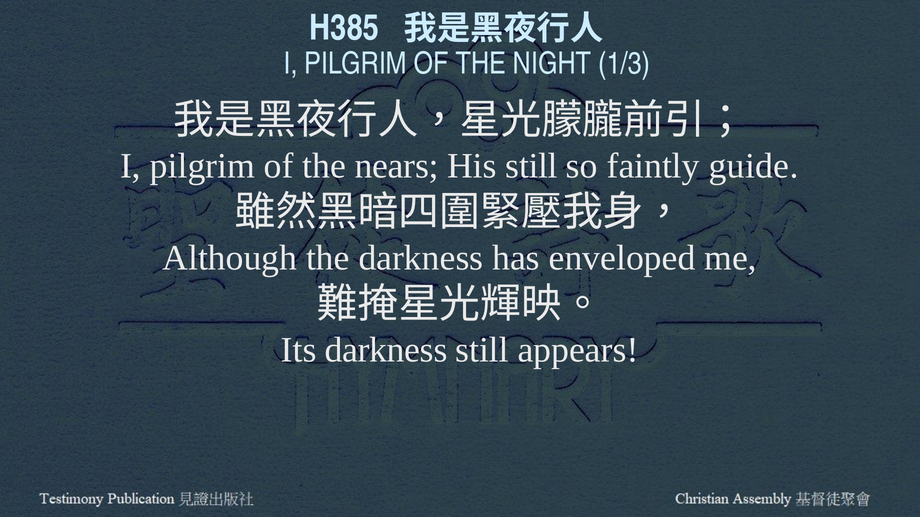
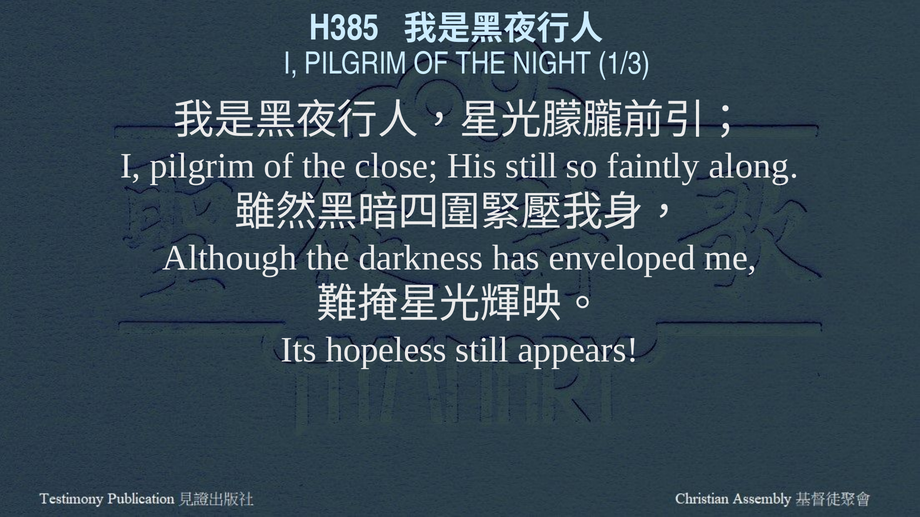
nears: nears -> close (397, 166)
guide: guide -> along (754, 166)
Its darkness: darkness -> hopeless (386, 350)
